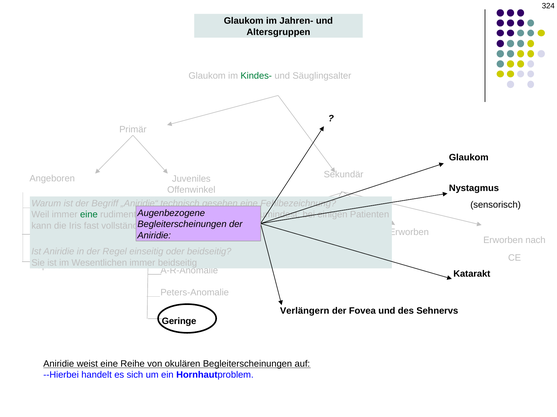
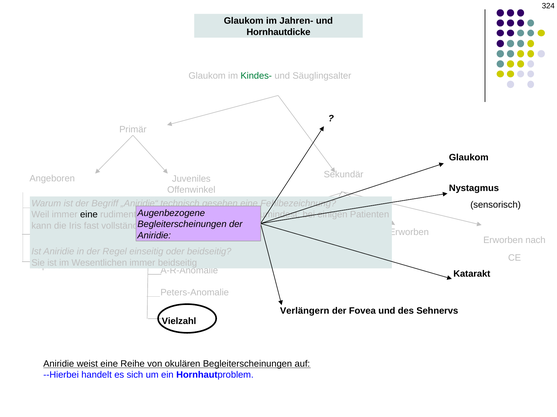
Altersgruppen: Altersgruppen -> Hornhautdicke (278, 32)
eine colour: green -> black (89, 215)
Geringe: Geringe -> Vielzahl (179, 322)
